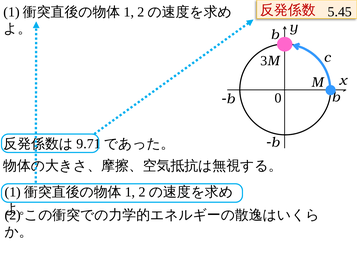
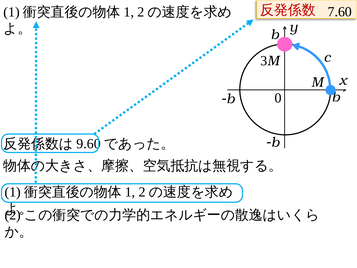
5.45: 5.45 -> 7.60 (340, 12)
9.71: 9.71 -> 9.60 (89, 144)
